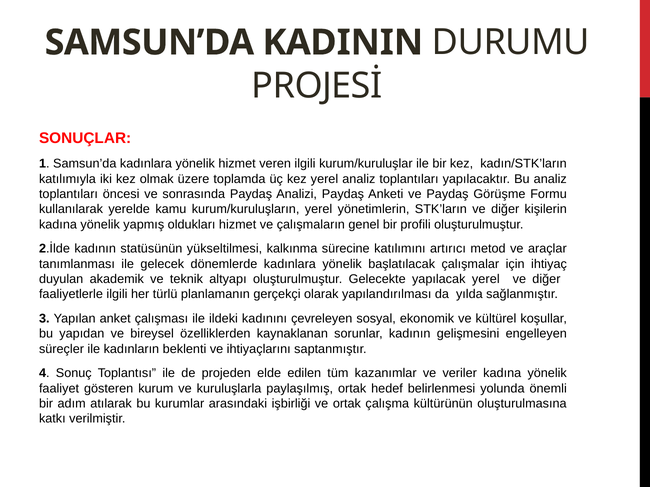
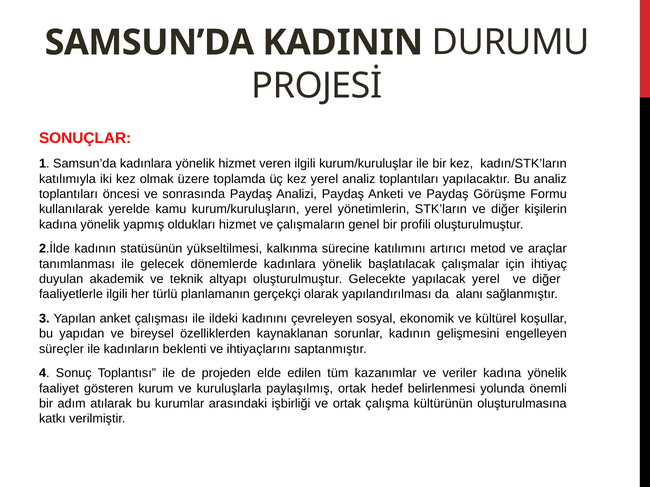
yılda: yılda -> alanı (469, 295)
